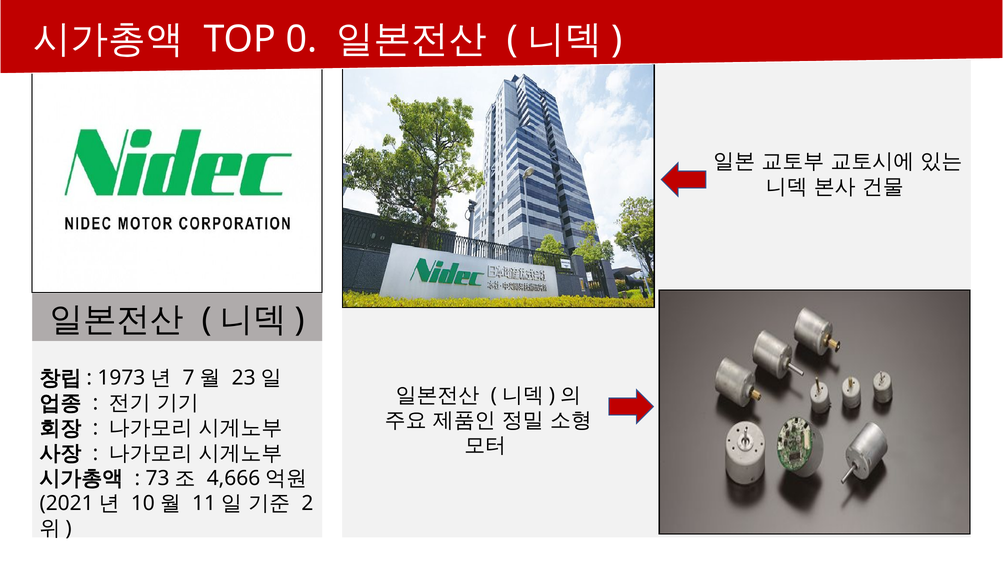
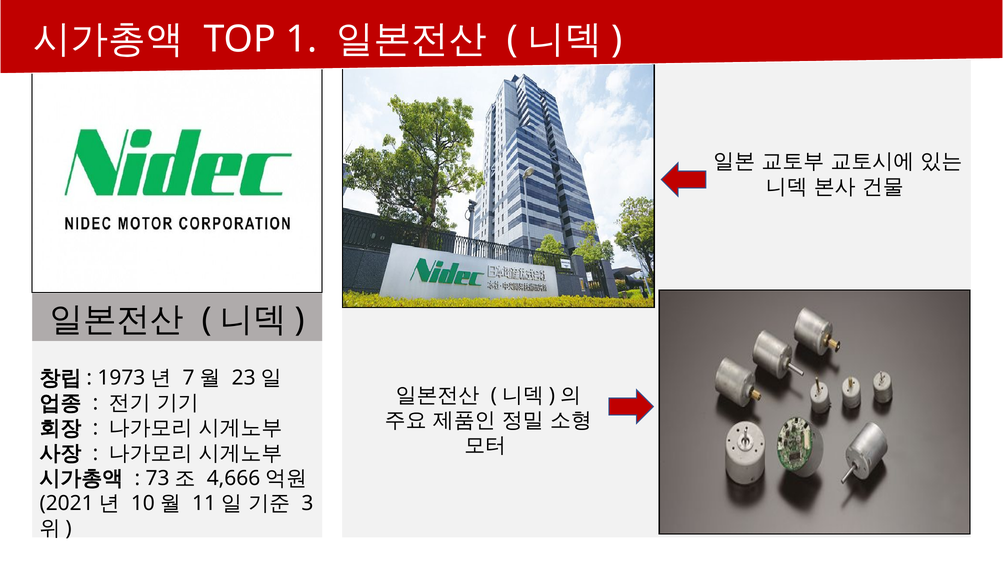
0: 0 -> 1 (302, 40)
2: 2 -> 3 (307, 503)
